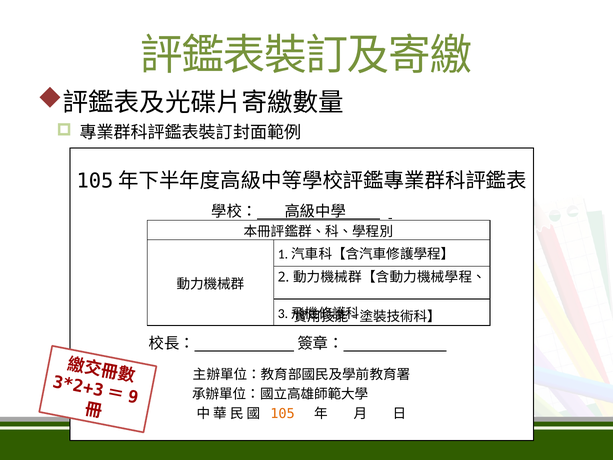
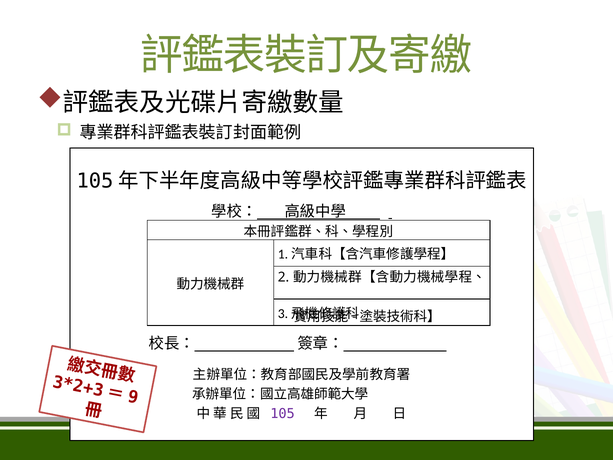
105 colour: orange -> purple (283, 414)
